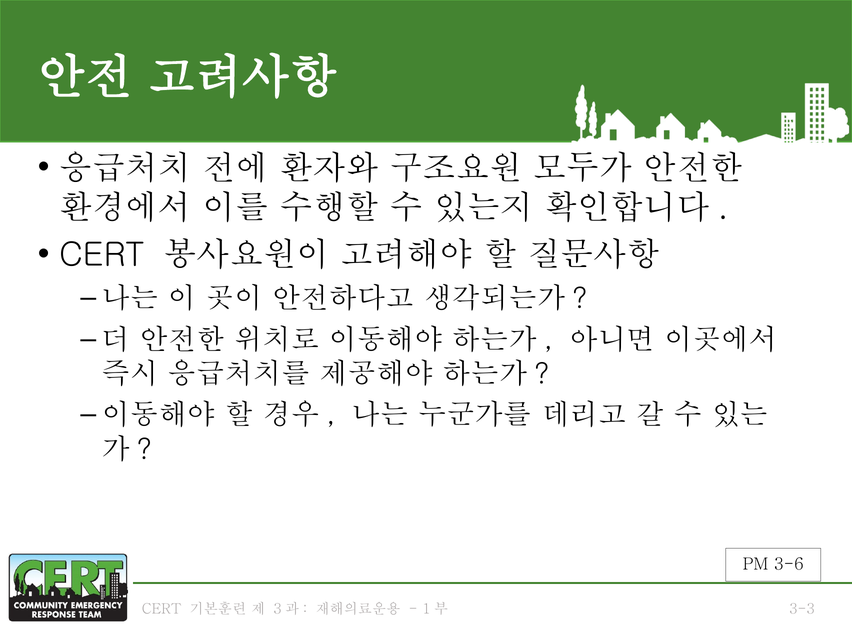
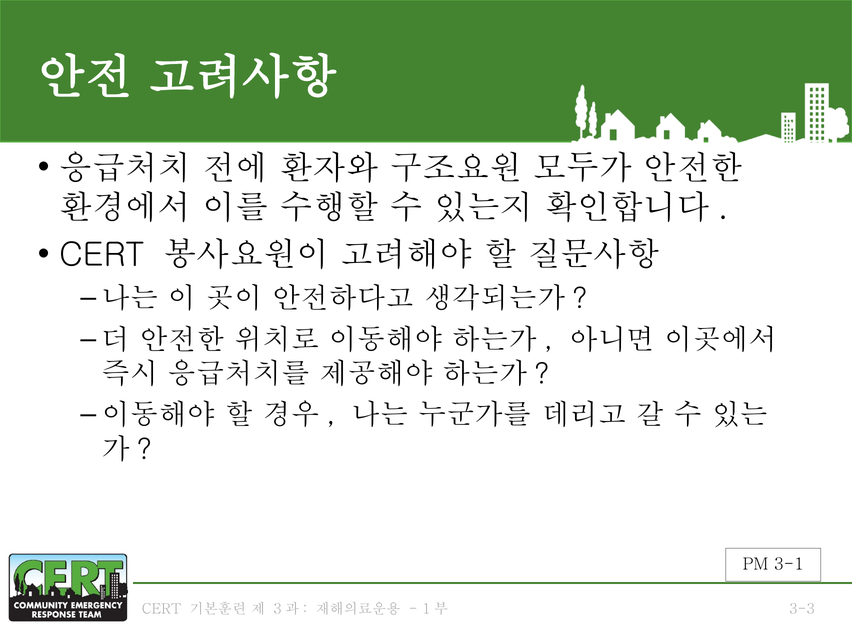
3-6: 3-6 -> 3-1 (789, 564)
